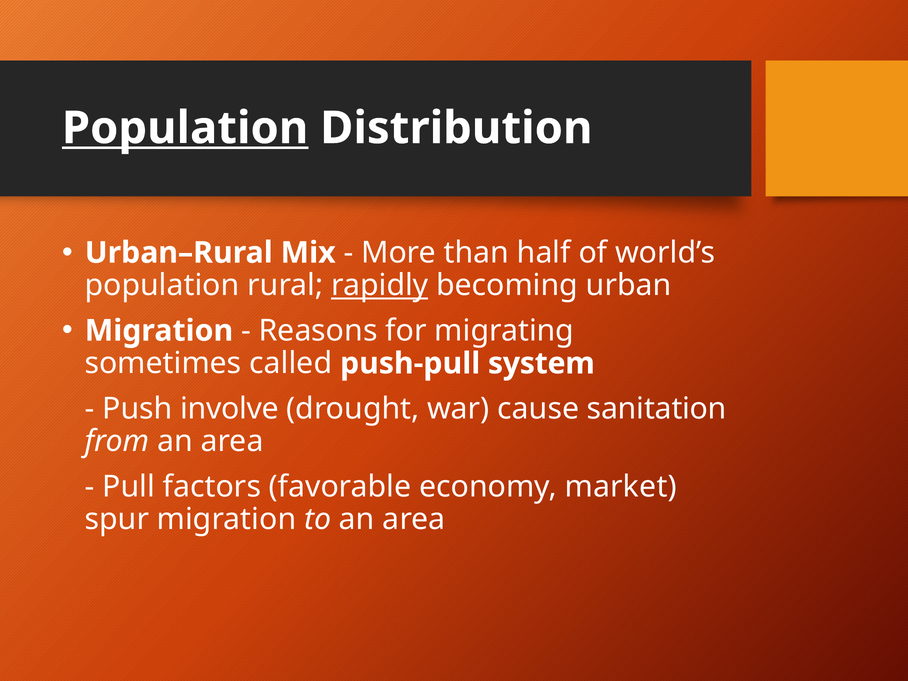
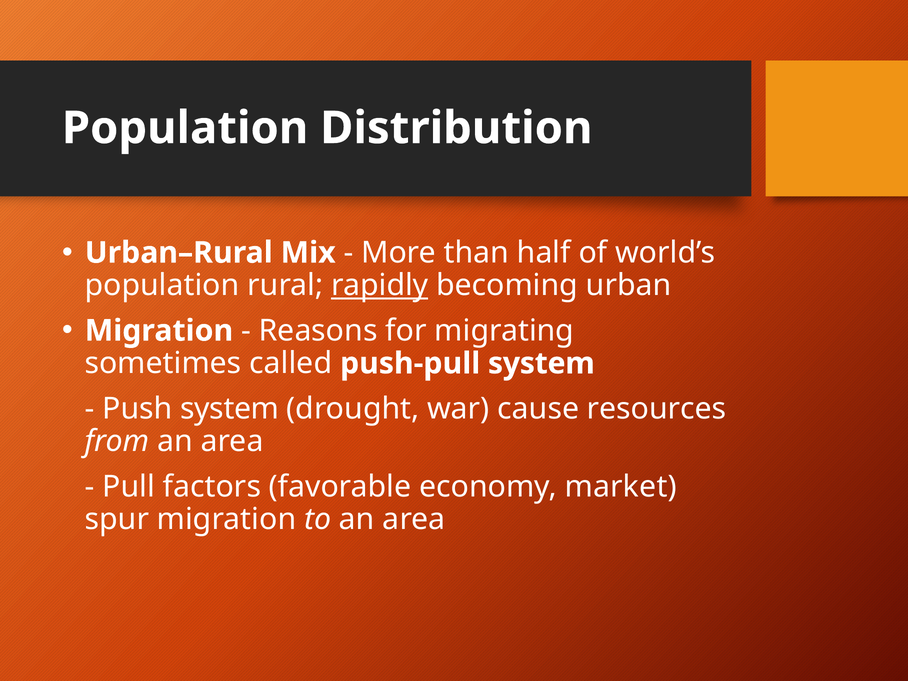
Population underline: present -> none (185, 128)
Push involve: involve -> system (230, 409)
sanitation: sanitation -> resources (657, 409)
